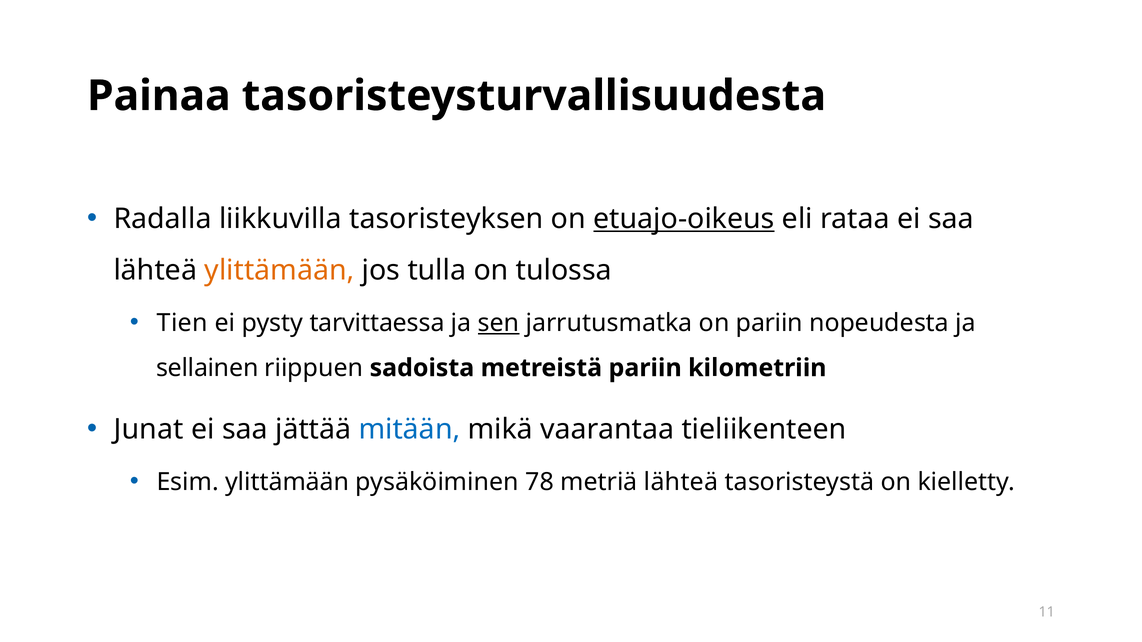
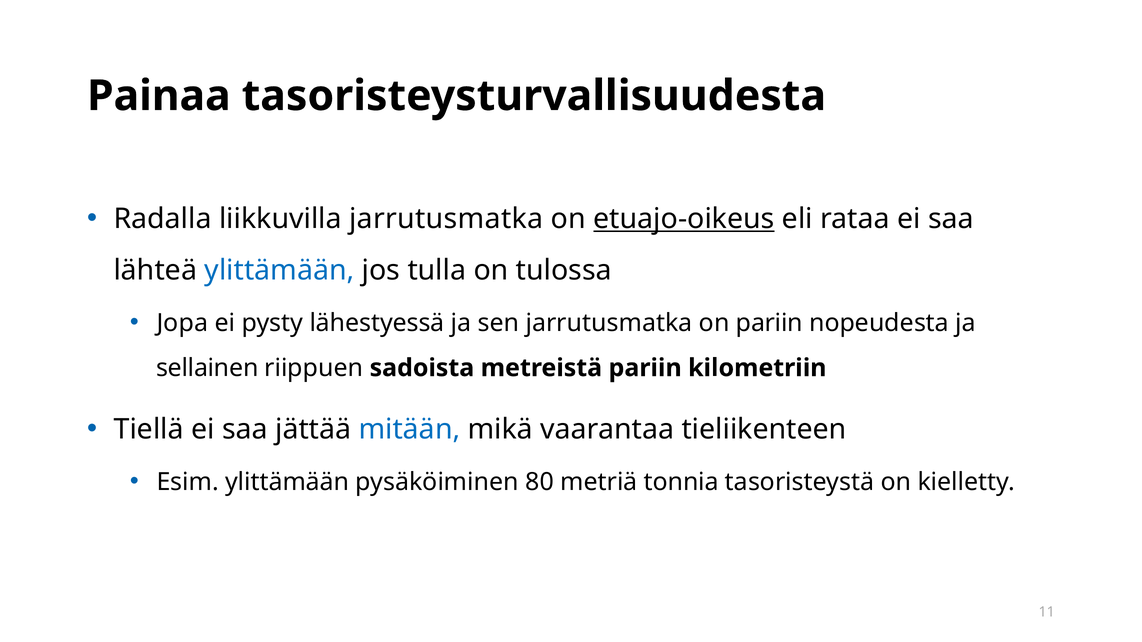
liikkuvilla tasoristeyksen: tasoristeyksen -> jarrutusmatka (446, 219)
ylittämään colour: orange -> blue (279, 270)
Tien: Tien -> Jopa (182, 323)
tarvittaessa: tarvittaessa -> lähestyessä (377, 323)
sen underline: present -> none (499, 323)
Junat: Junat -> Tiellä (149, 430)
78: 78 -> 80 (540, 482)
metriä lähteä: lähteä -> tonnia (681, 482)
